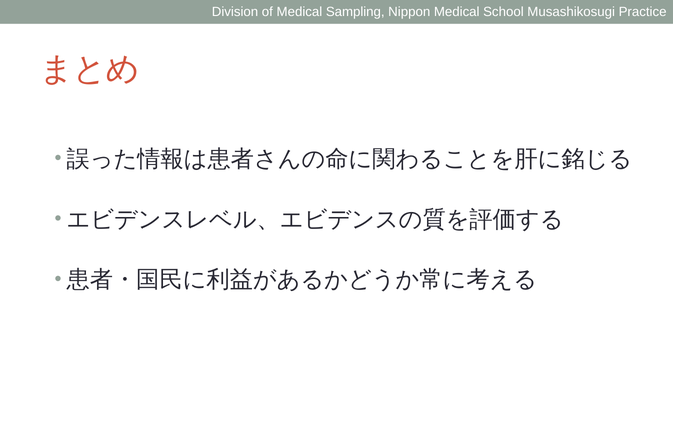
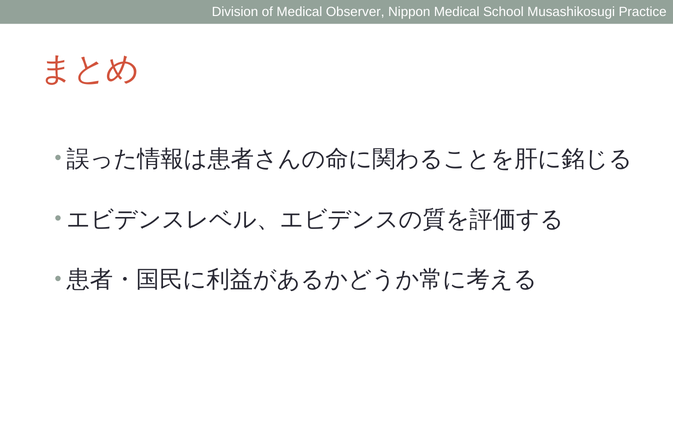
Sampling: Sampling -> Observer (355, 12)
